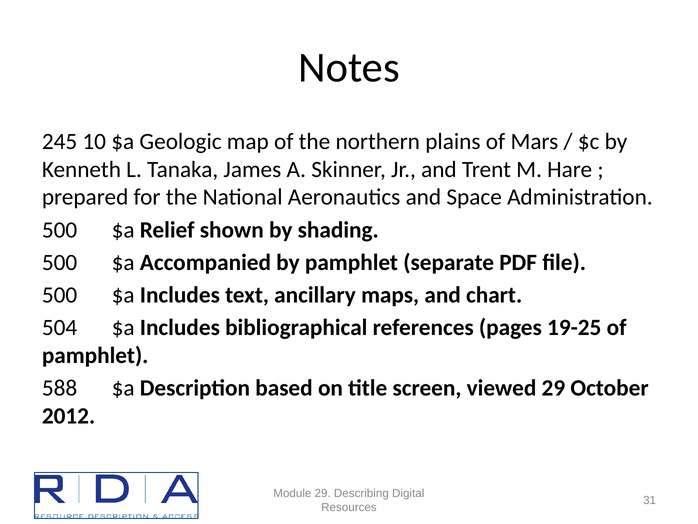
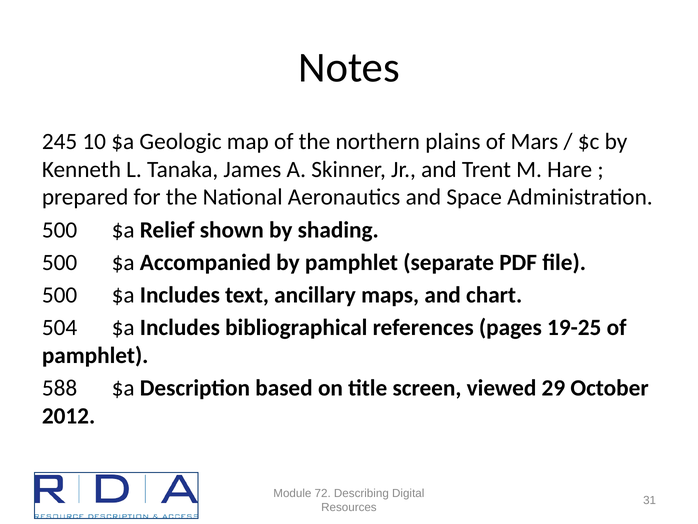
Module 29: 29 -> 72 (323, 493)
